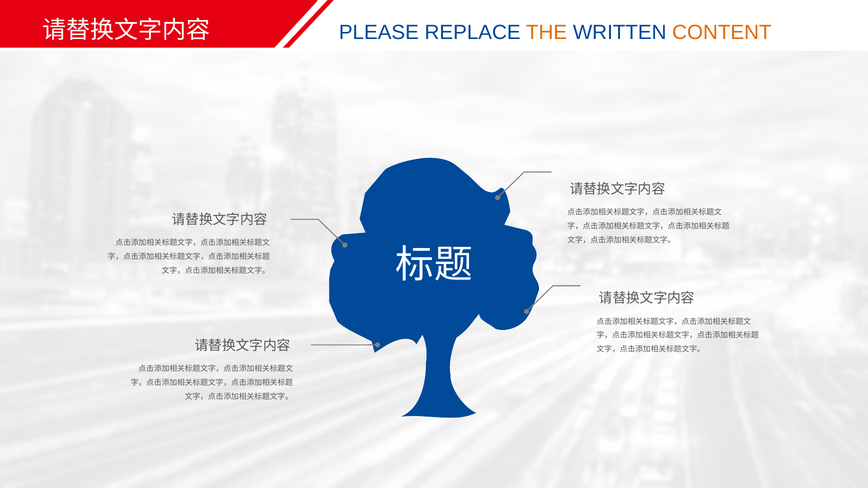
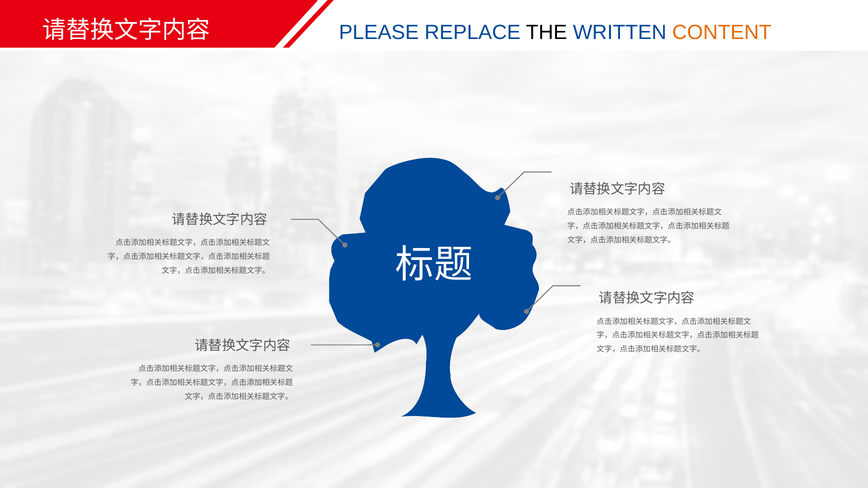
THE colour: orange -> black (547, 32)
